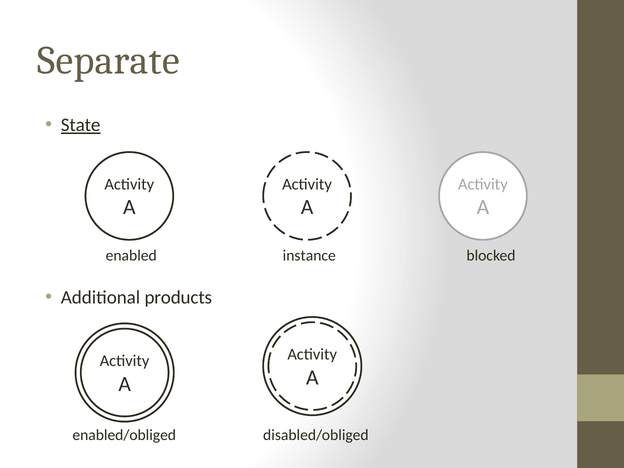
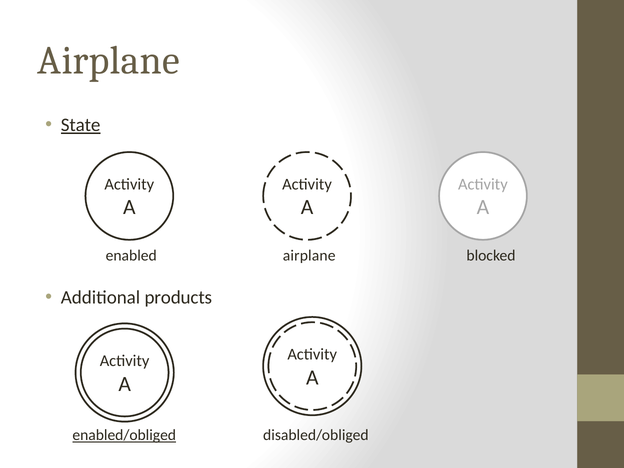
Separate: Separate -> Airplane (109, 61)
enabled instance: instance -> airplane (309, 255)
enabled/obliged underline: none -> present (124, 435)
